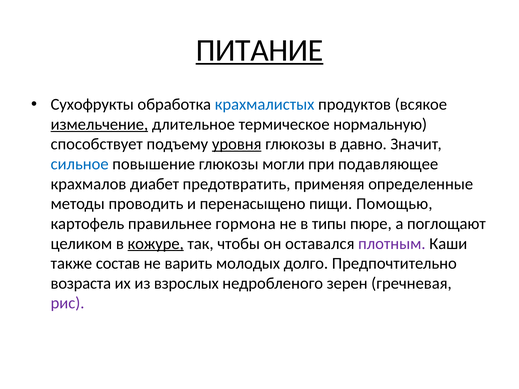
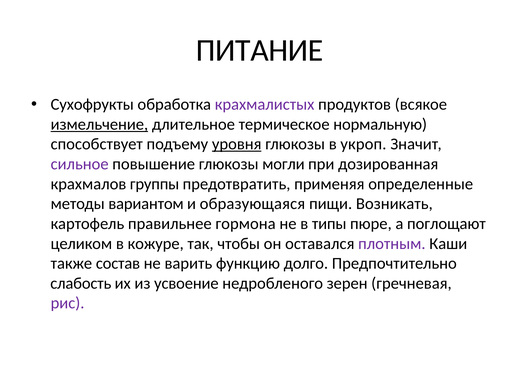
ПИТАНИЕ underline: present -> none (260, 50)
крахмалистых colour: blue -> purple (265, 105)
давно: давно -> укроп (363, 144)
сильное colour: blue -> purple (80, 164)
подавляющее: подавляющее -> дозированная (388, 164)
диабет: диабет -> группы (155, 184)
проводить: проводить -> вариантом (146, 204)
перенасыщено: перенасыщено -> образующаяся (252, 204)
Помощью: Помощью -> Возникать (394, 204)
кожуре underline: present -> none (156, 244)
молодых: молодых -> функцию (248, 264)
возраста: возраста -> слабость (81, 283)
взрослых: взрослых -> усвоение (186, 283)
